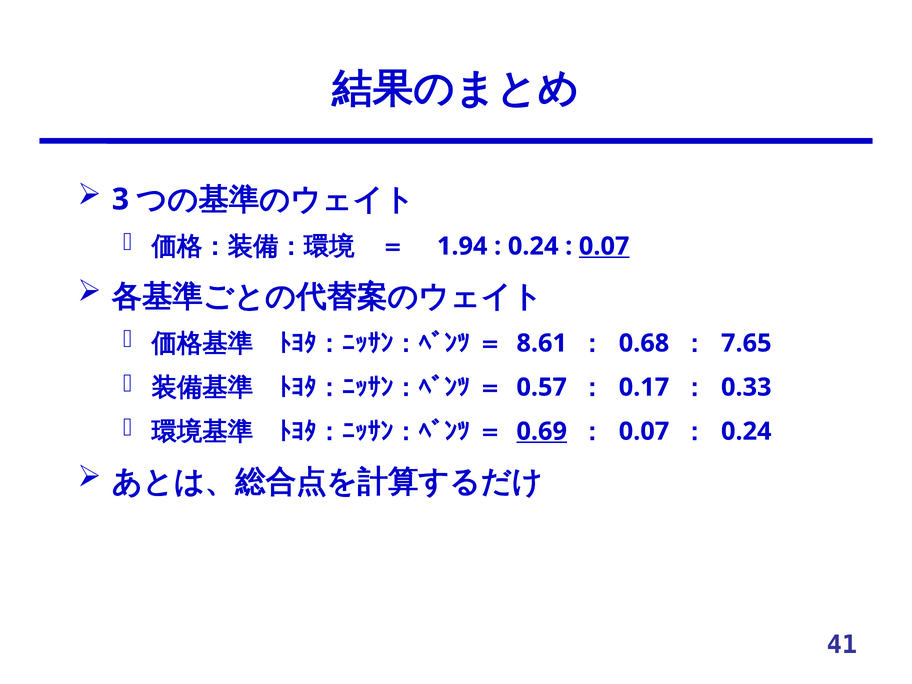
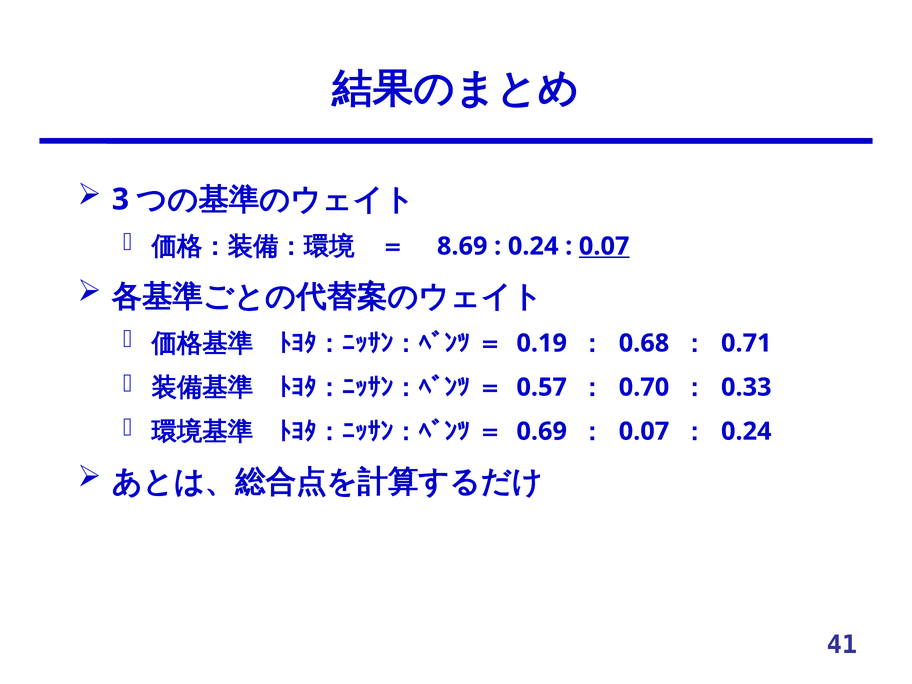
1.94: 1.94 -> 8.69 (462, 246)
8.61: 8.61 -> 0.19 (542, 343)
7.65: 7.65 -> 0.71 (746, 343)
0.17: 0.17 -> 0.70 (644, 387)
0.69 underline: present -> none (542, 431)
